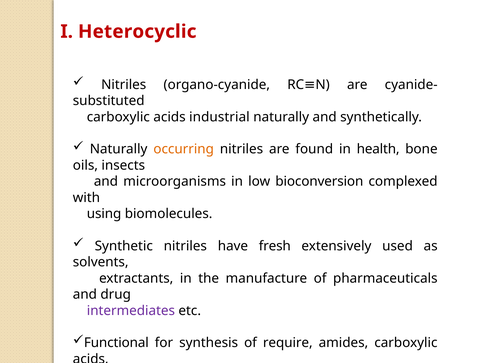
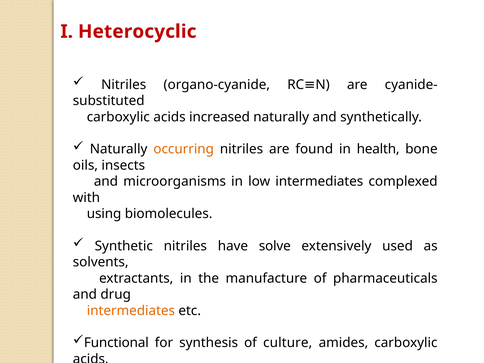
industrial: industrial -> increased (219, 117)
low bioconversion: bioconversion -> intermediates (319, 181)
fresh: fresh -> solve (275, 246)
intermediates colour: purple -> orange (131, 311)
require: require -> culture (288, 343)
